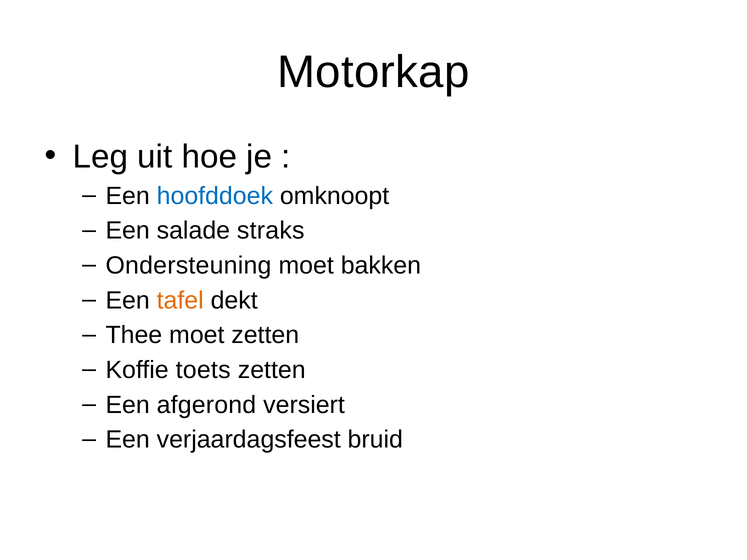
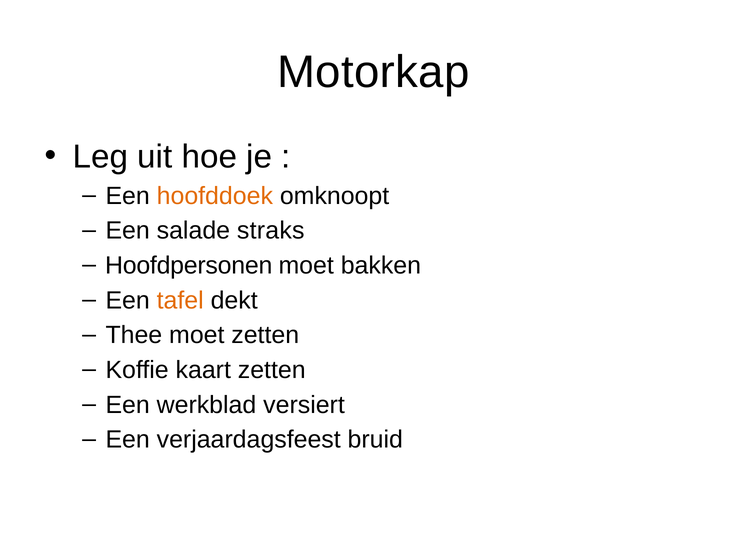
hoofddoek colour: blue -> orange (215, 196)
Ondersteuning: Ondersteuning -> Hoofdpersonen (189, 266)
toets: toets -> kaart (203, 370)
afgerond: afgerond -> werkblad (206, 405)
